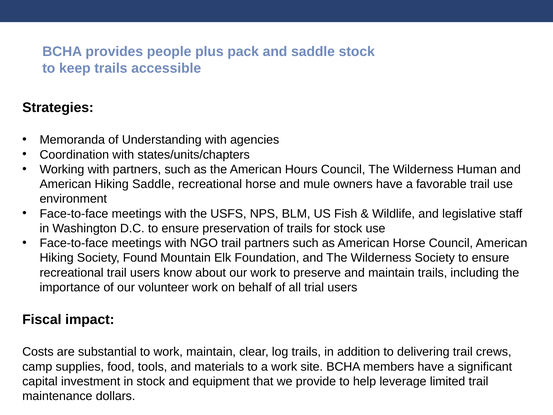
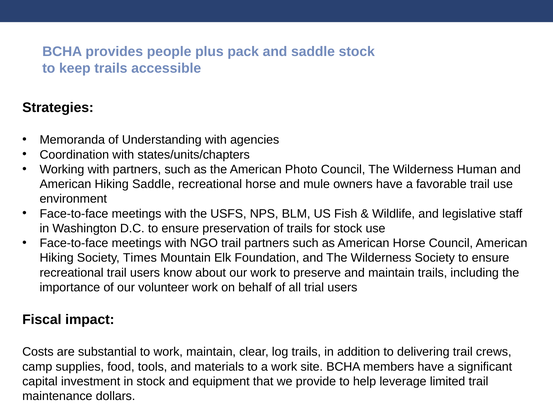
Hours: Hours -> Photo (301, 169)
Found: Found -> Times (140, 258)
